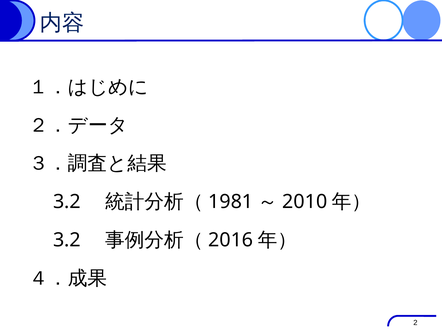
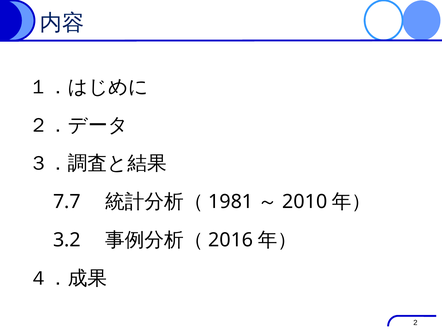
3.2: 3.2 -> 7.7 (67, 202)
